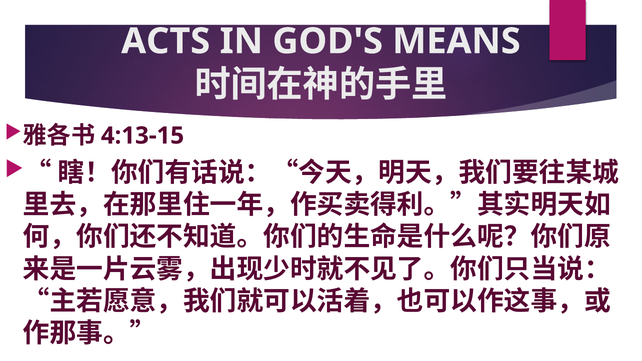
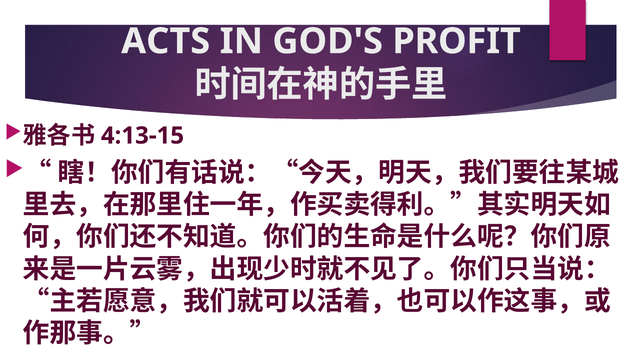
MEANS: MEANS -> PROFIT (457, 41)
